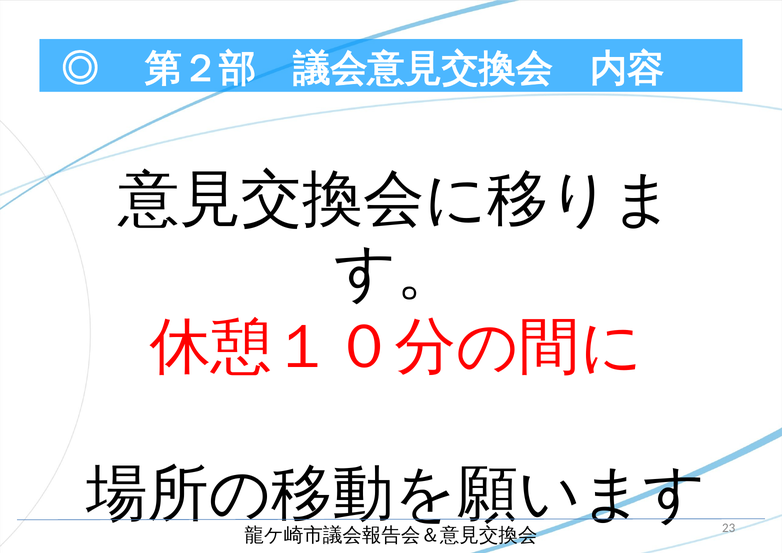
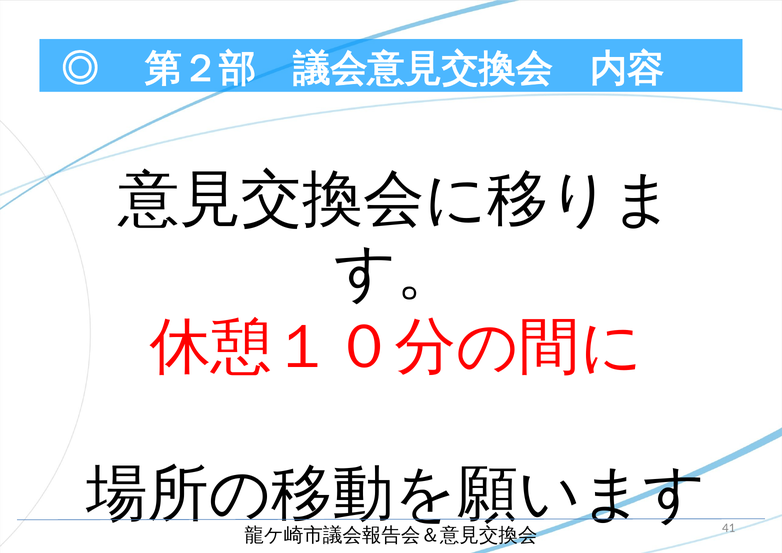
23: 23 -> 41 (729, 528)
